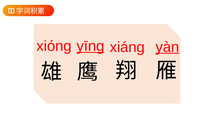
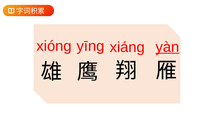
yīnɡ underline: present -> none (90, 46)
